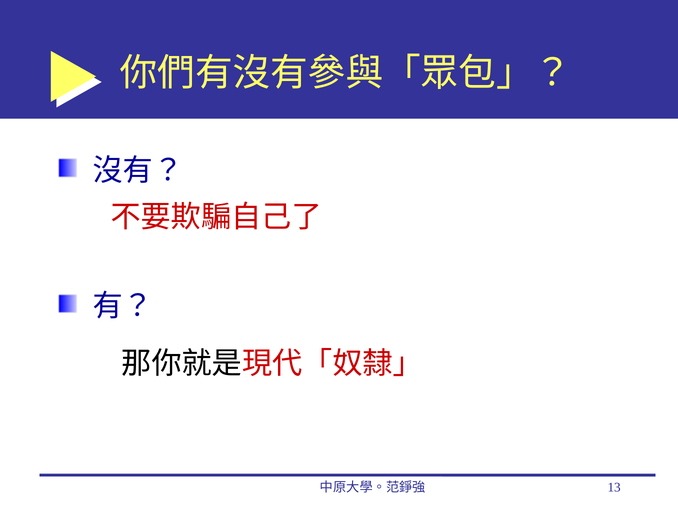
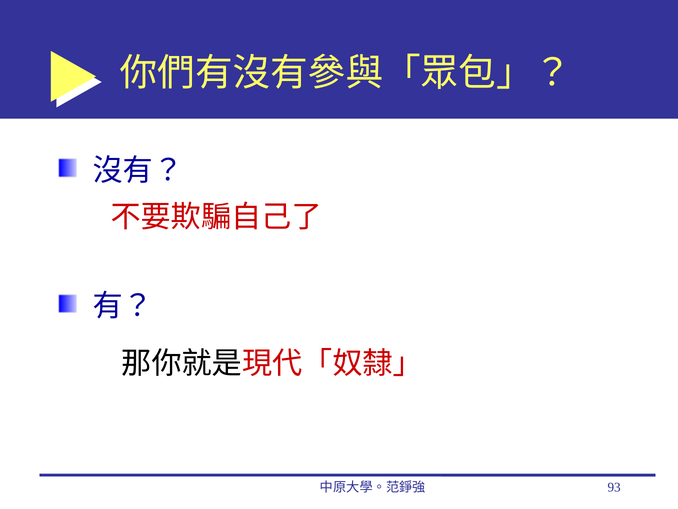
13: 13 -> 93 (614, 487)
